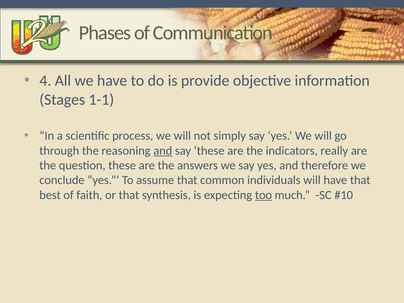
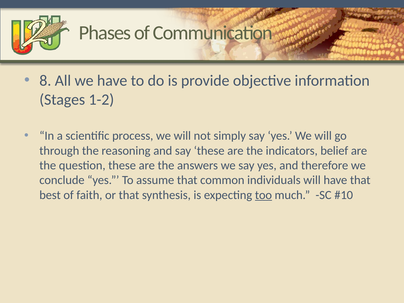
4: 4 -> 8 (45, 81)
1-1: 1-1 -> 1-2 (101, 99)
and underline: present -> none (163, 151)
really: really -> belief (334, 151)
